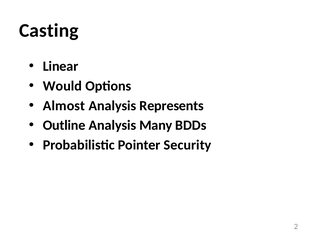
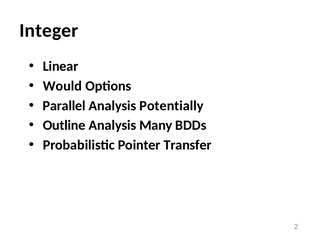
Casting: Casting -> Integer (49, 31)
Almost: Almost -> Parallel (64, 106)
Represents: Represents -> Potentially (172, 106)
Security: Security -> Transfer (188, 145)
